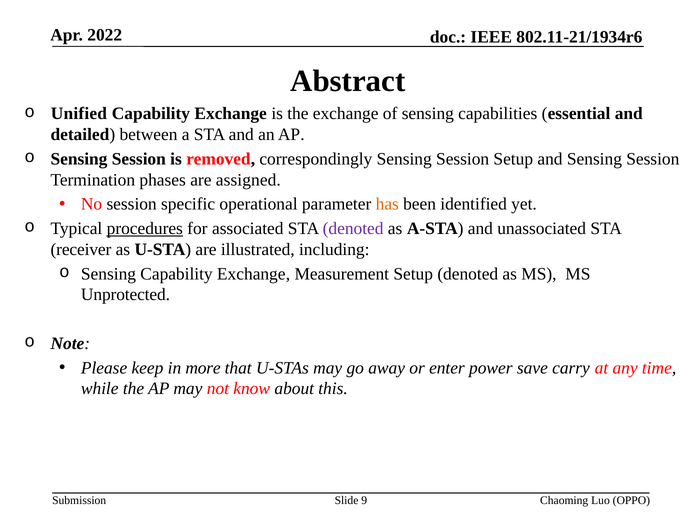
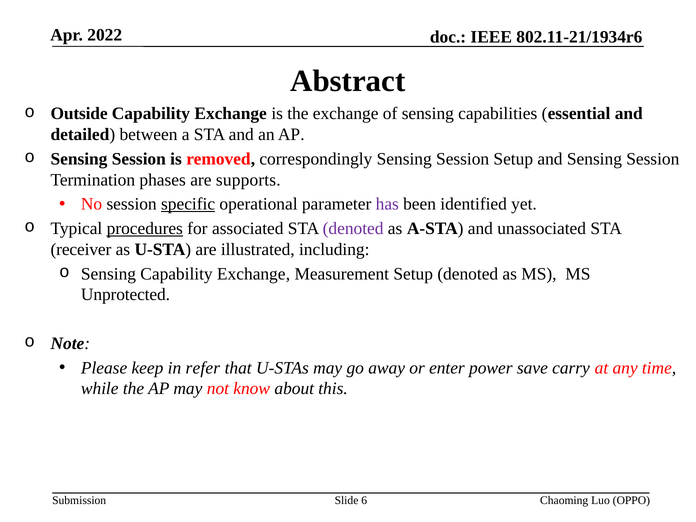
Unified: Unified -> Outside (79, 114)
assigned: assigned -> supports (248, 180)
specific underline: none -> present (188, 204)
has colour: orange -> purple (387, 204)
more: more -> refer (203, 368)
9: 9 -> 6 (364, 501)
